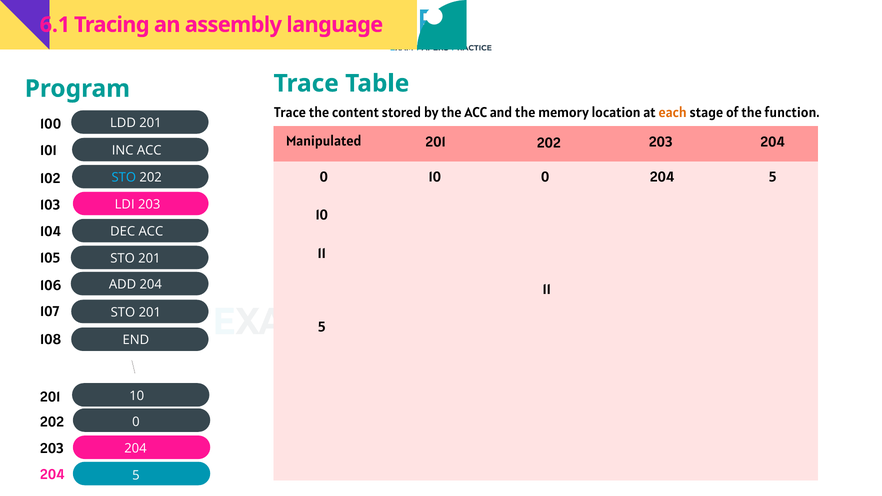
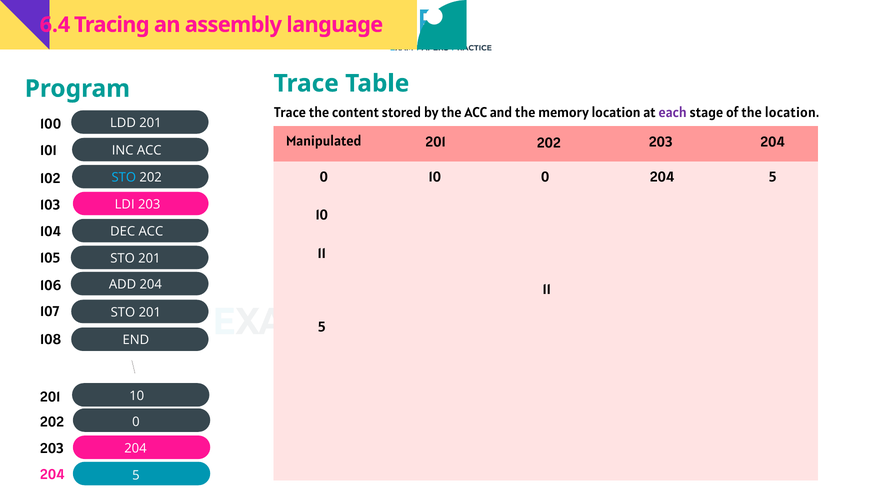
6.1: 6.1 -> 6.4 (55, 25)
each colour: orange -> purple (673, 112)
the function: function -> location (792, 112)
